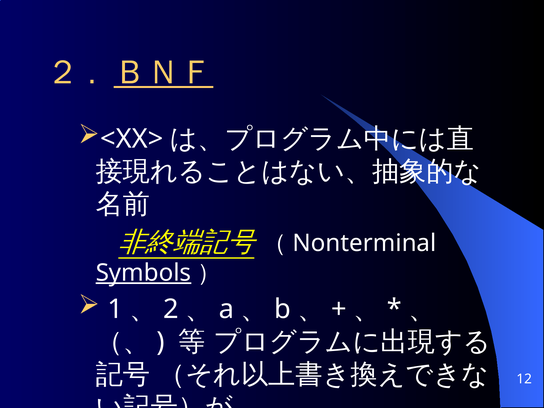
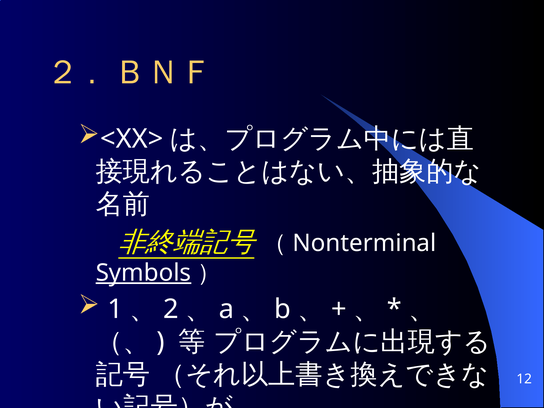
ＢＮＦ underline: present -> none (164, 73)
